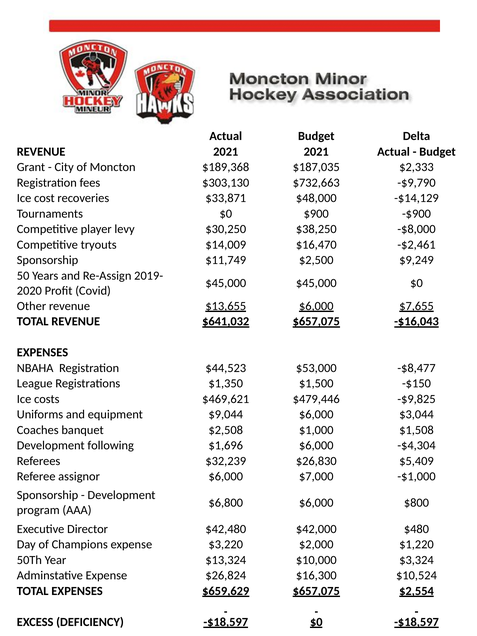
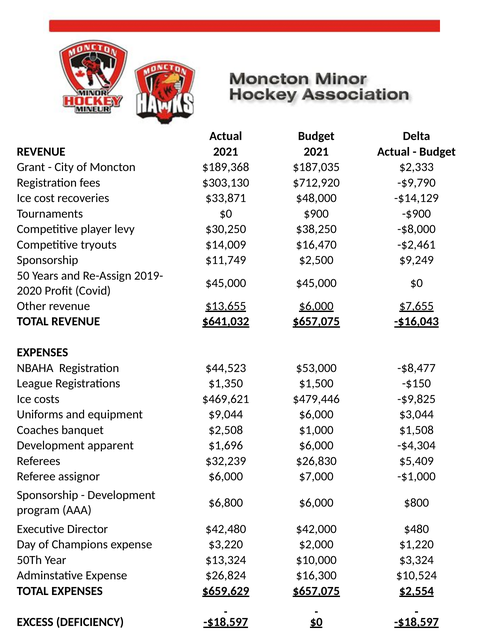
$732,663: $732,663 -> $712,920 (316, 183)
following: following -> apparent (111, 445)
